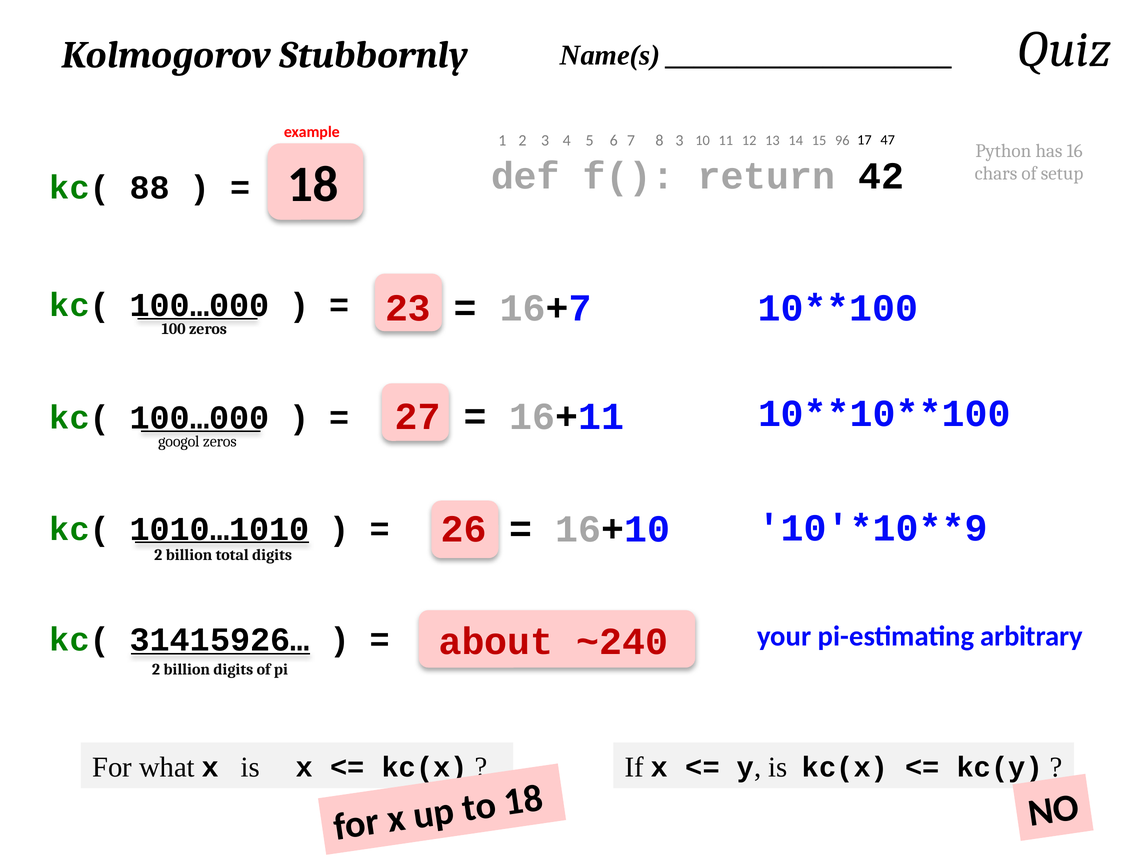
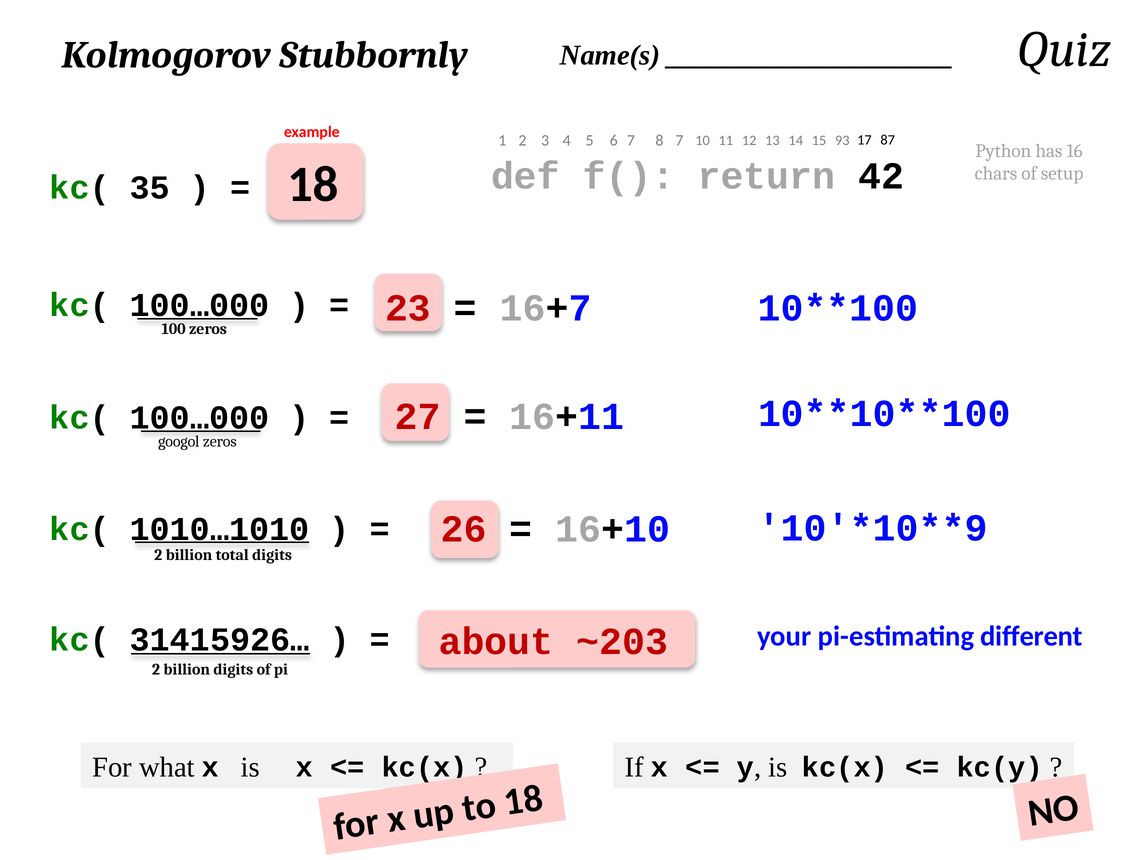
7 3: 3 -> 7 (679, 141)
96: 96 -> 93 (842, 140)
47: 47 -> 87 (888, 140)
88: 88 -> 35 (150, 188)
~240: ~240 -> ~203 (622, 642)
arbitrary: arbitrary -> different (1032, 637)
